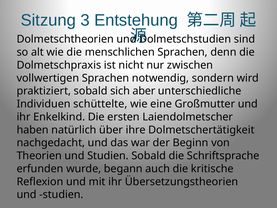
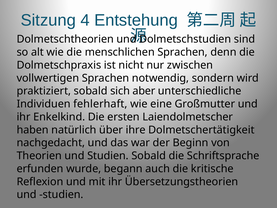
3: 3 -> 4 (85, 20)
schüttelte: schüttelte -> fehlerhaft (100, 104)
